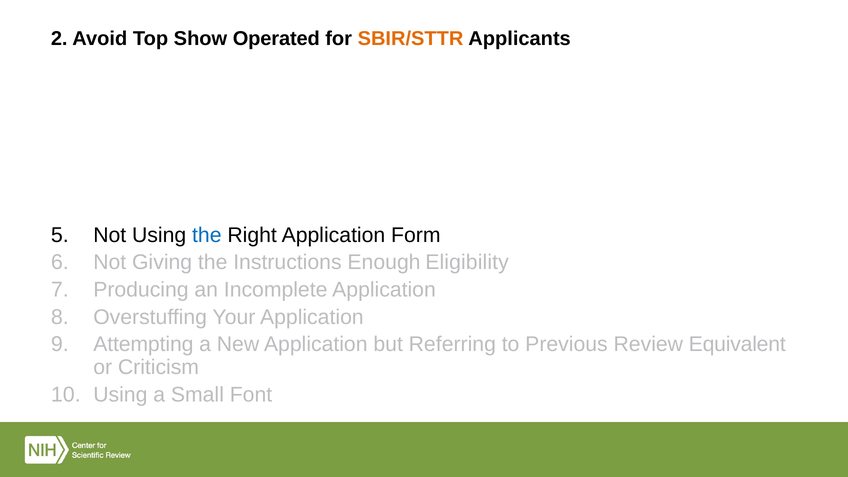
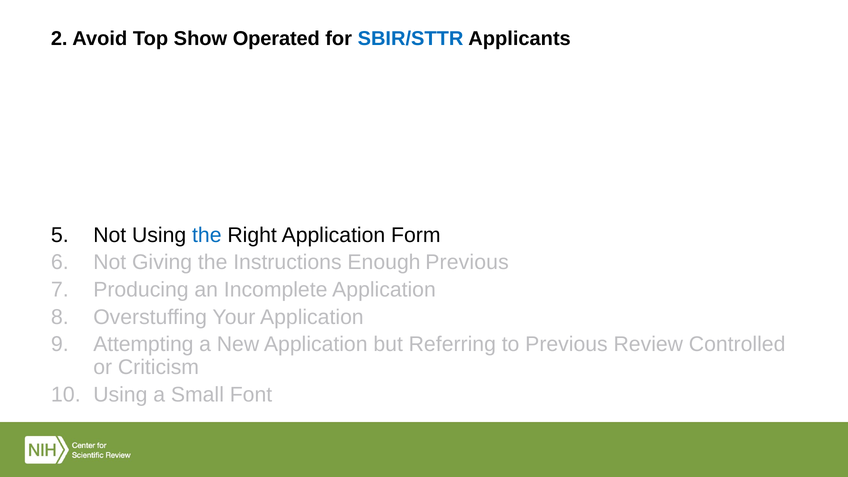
SBIR/STTR colour: orange -> blue (411, 39)
Enough Eligibility: Eligibility -> Previous (467, 262)
Equivalent: Equivalent -> Controlled (737, 344)
